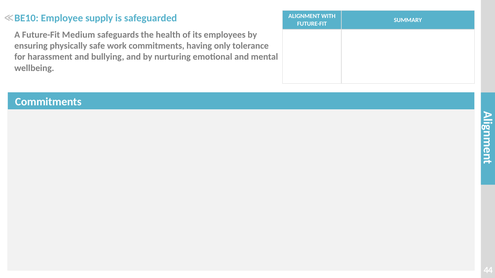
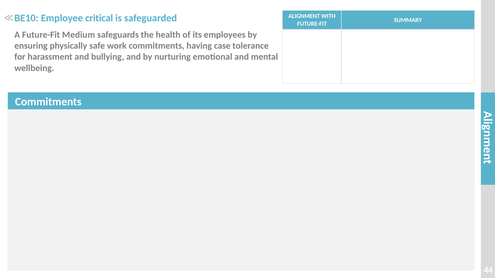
supply: supply -> critical (99, 18)
only: only -> case (222, 46)
